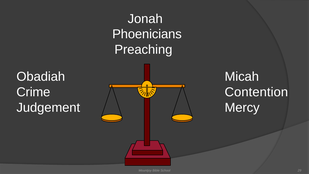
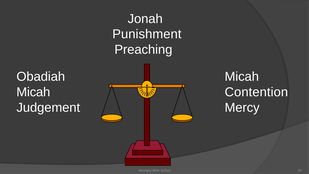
Phoenicians: Phoenicians -> Punishment (147, 34)
Crime: Crime -> Micah (33, 92)
